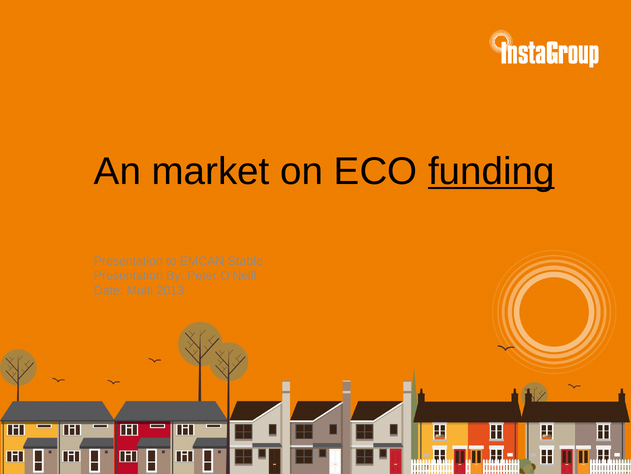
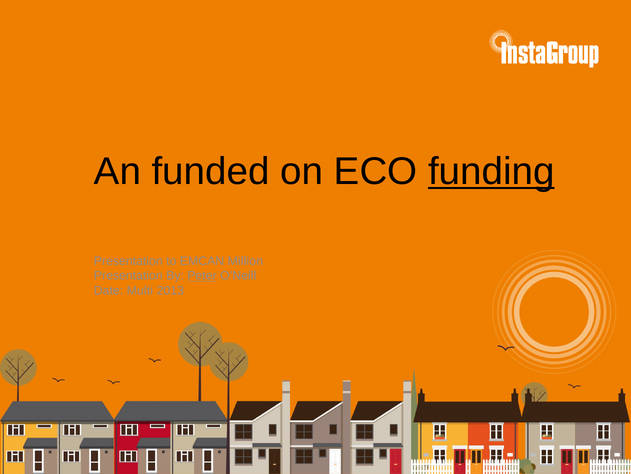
market: market -> funded (211, 171)
Stable: Stable -> Million (245, 261)
Peter underline: none -> present (202, 275)
